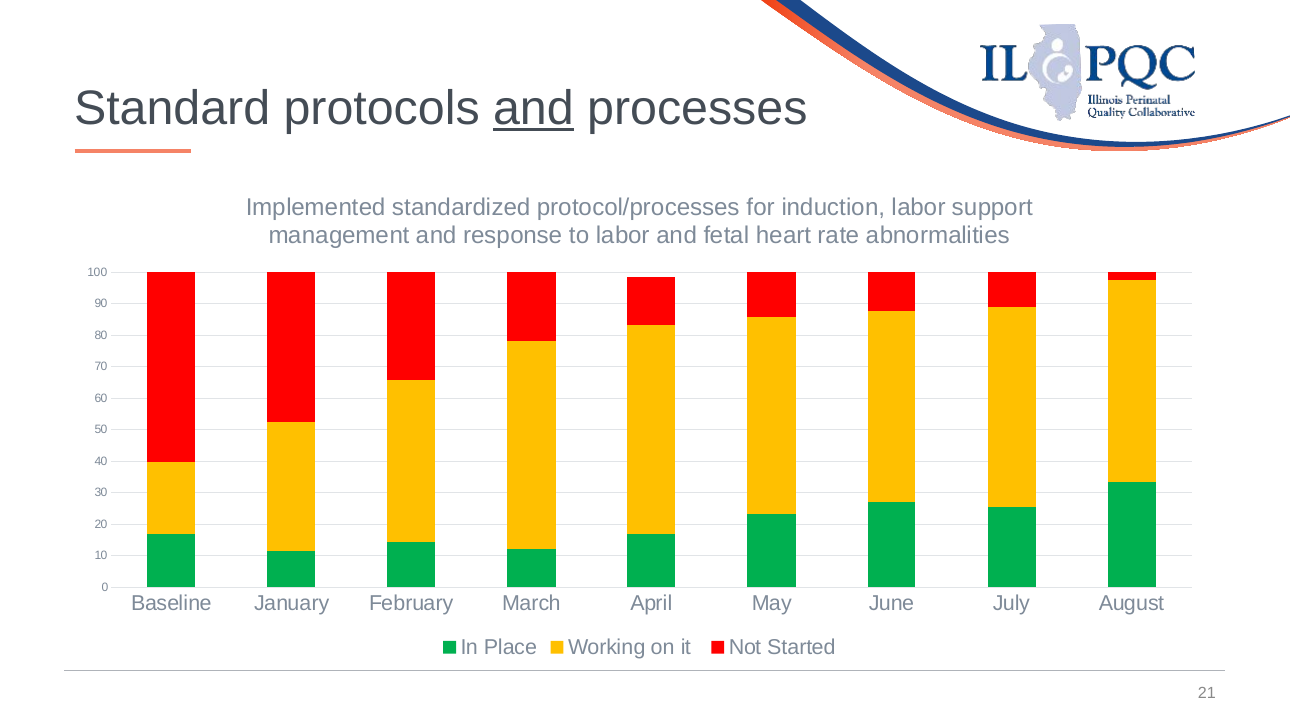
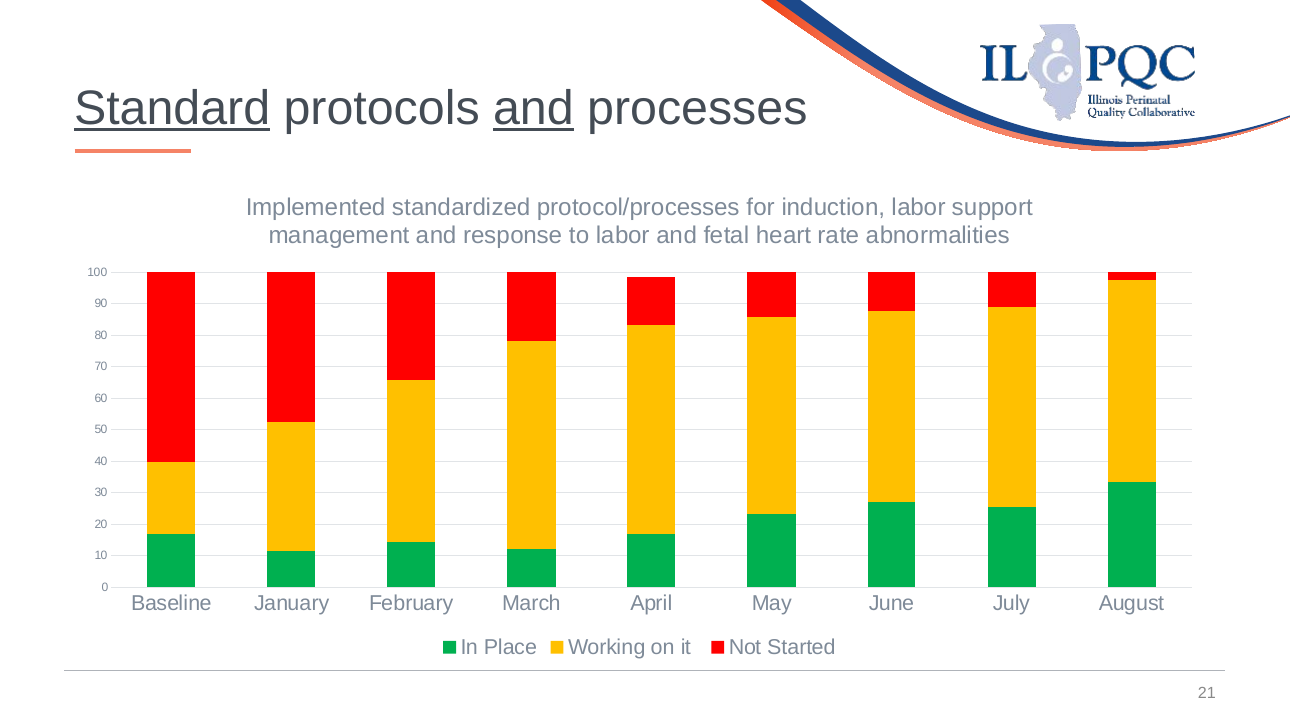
Standard underline: none -> present (172, 108)
